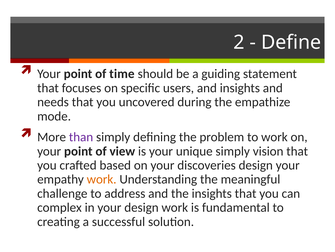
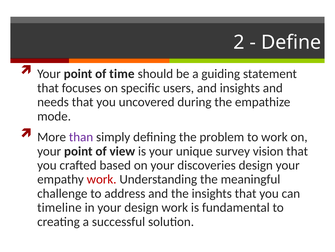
unique simply: simply -> survey (233, 151)
work colour: orange -> red (102, 179)
complex: complex -> timeline (59, 207)
